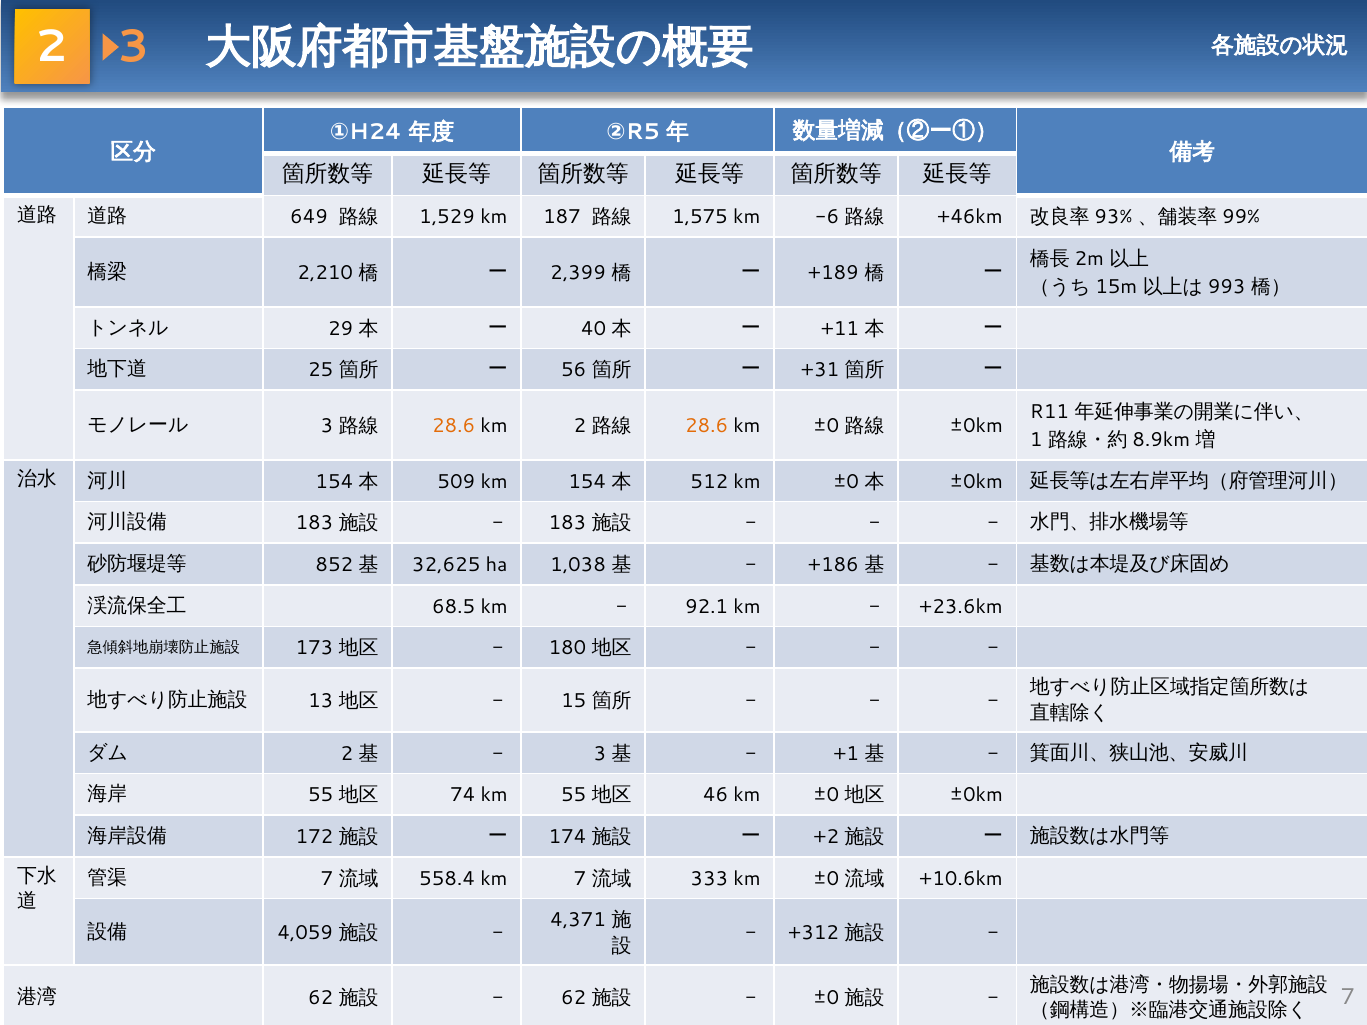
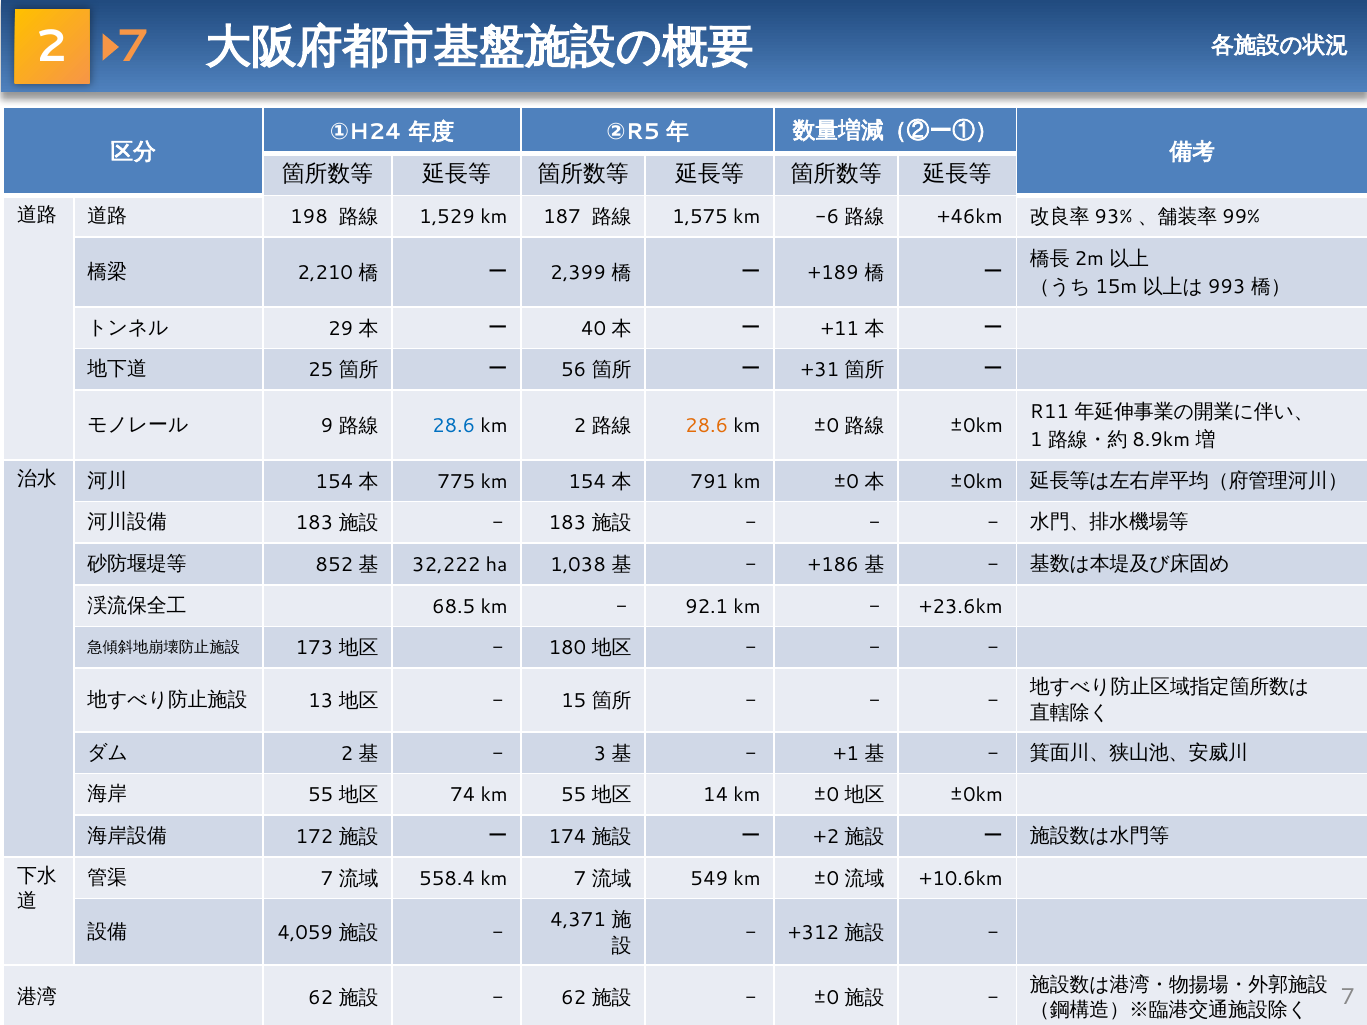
2 3: 3 -> 7 (133, 46)
649: 649 -> 198 (309, 217)
3: 3 -> 9 (327, 426)
28.6 colour: orange -> blue (454, 426)
509: 509 -> 775 (456, 482)
512: 512 -> 791 (709, 482)
32,625: 32,625 -> 32,222 (446, 565)
46: 46 -> 14 (716, 795)
333: 333 -> 549 (709, 879)
